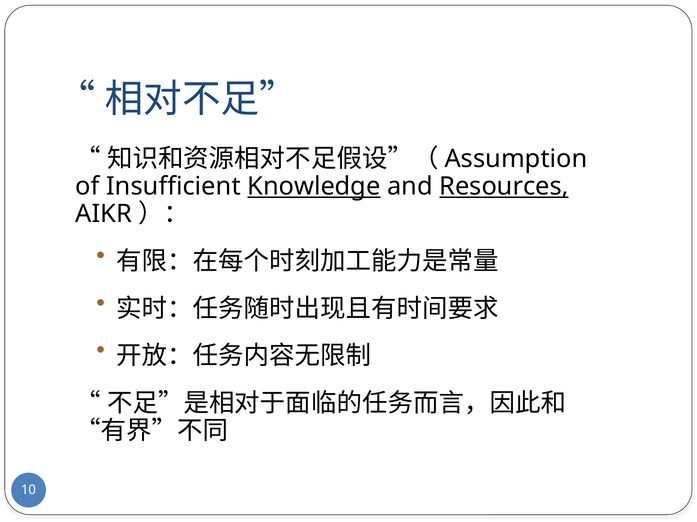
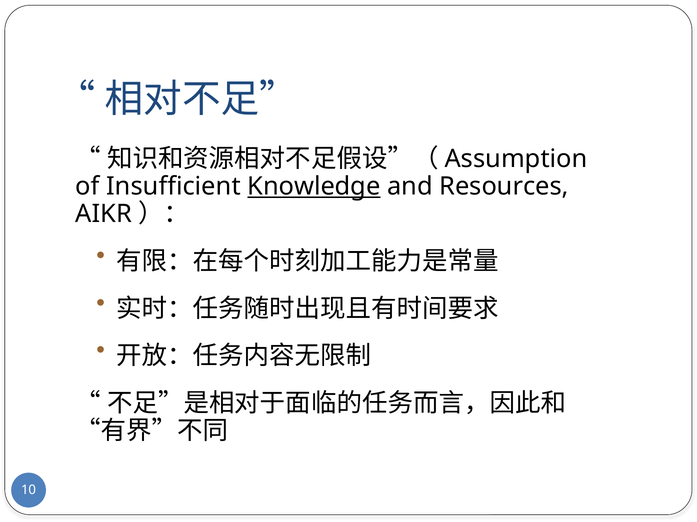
Resources underline: present -> none (504, 187)
